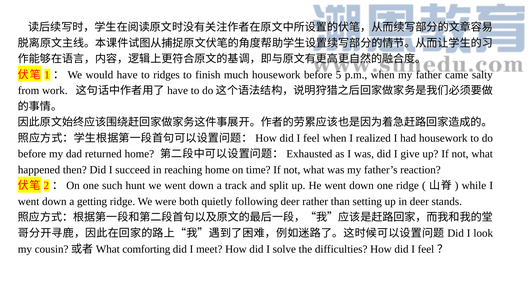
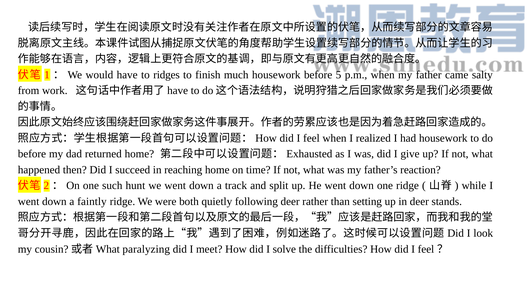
getting: getting -> faintly (92, 202)
comforting: comforting -> paralyzing (146, 250)
